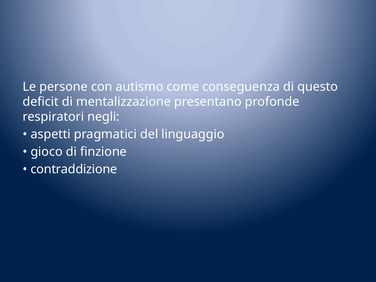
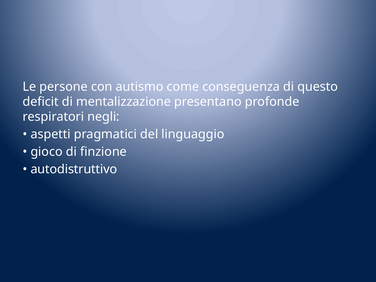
contraddizione: contraddizione -> autodistruttivo (74, 169)
